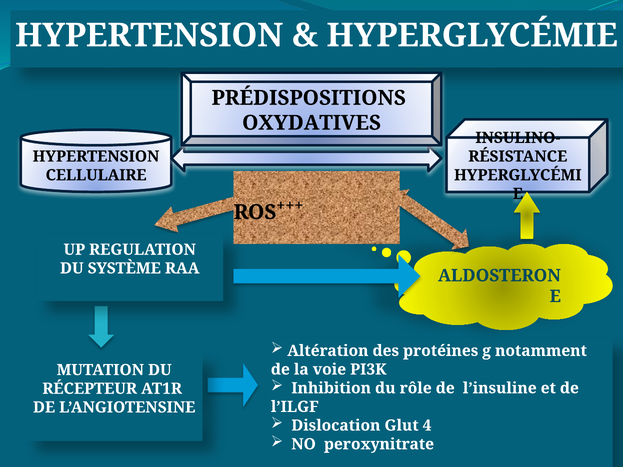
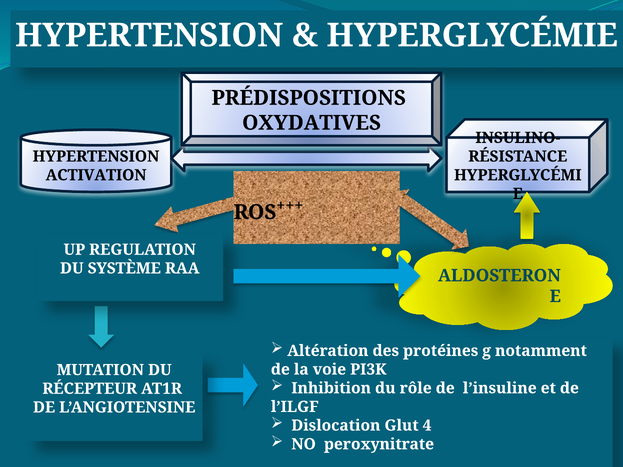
CELLULAIRE: CELLULAIRE -> ACTIVATION (96, 175)
